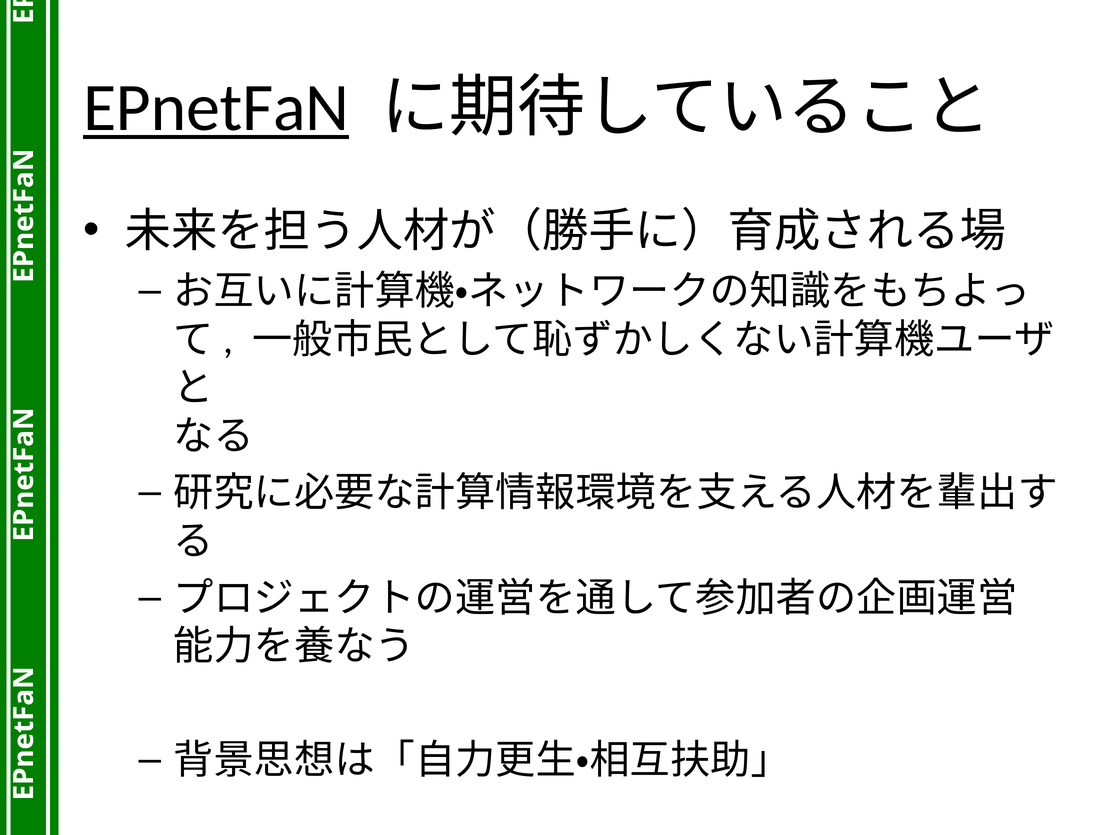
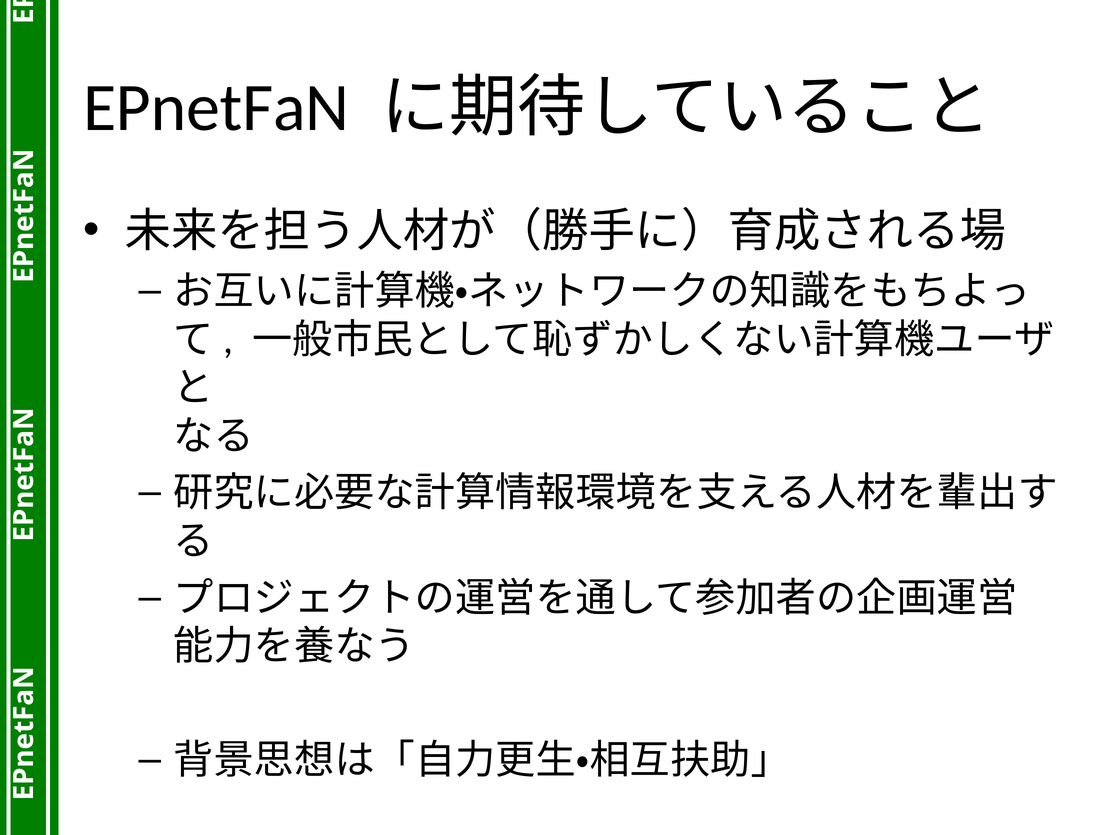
EPnetFaN underline: present -> none (216, 108)
